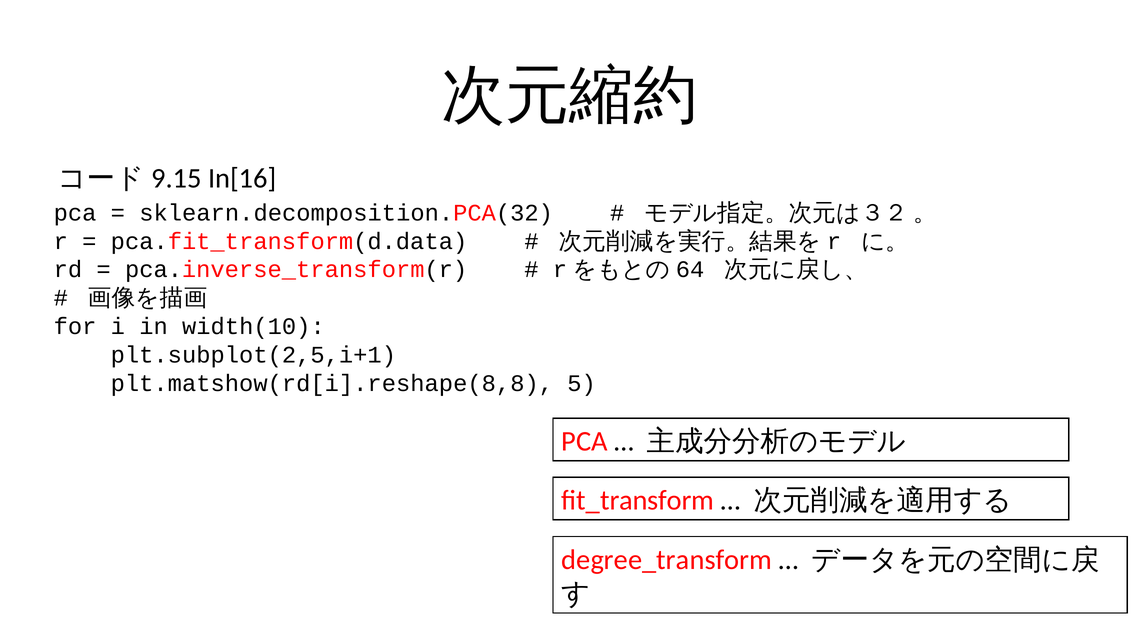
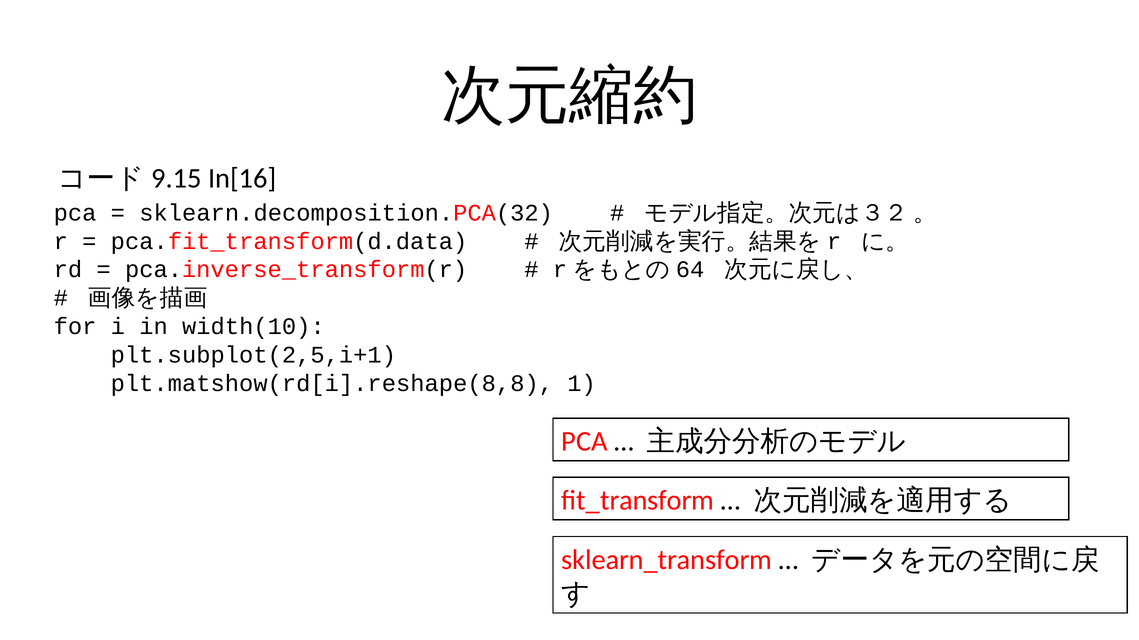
5: 5 -> 1 (582, 384)
degree_transform: degree_transform -> sklearn_transform (667, 560)
